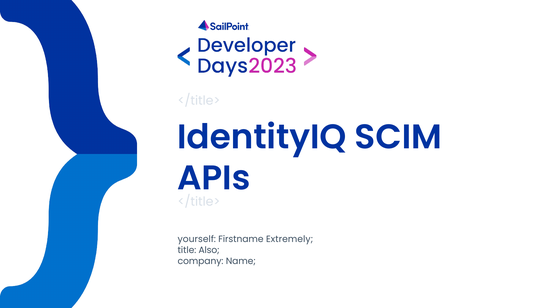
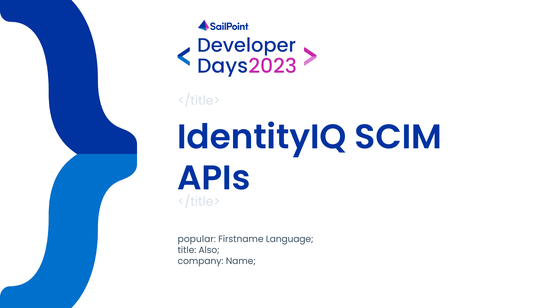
yourself: yourself -> popular (197, 239)
Extremely: Extremely -> Language (290, 239)
